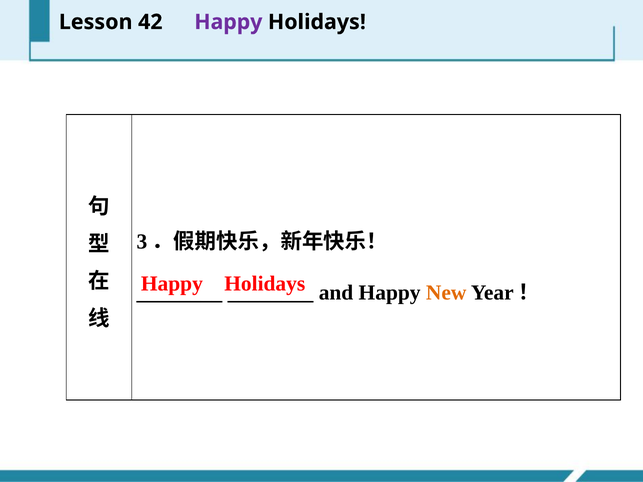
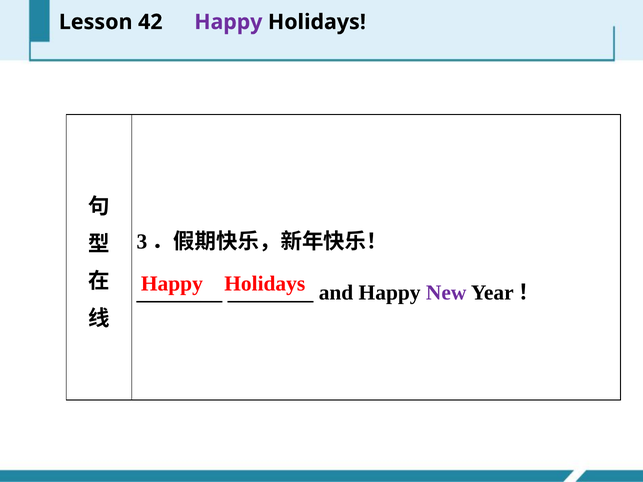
New colour: orange -> purple (446, 293)
